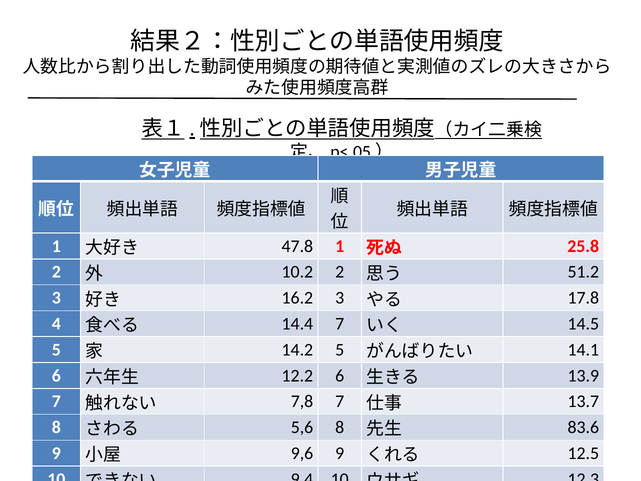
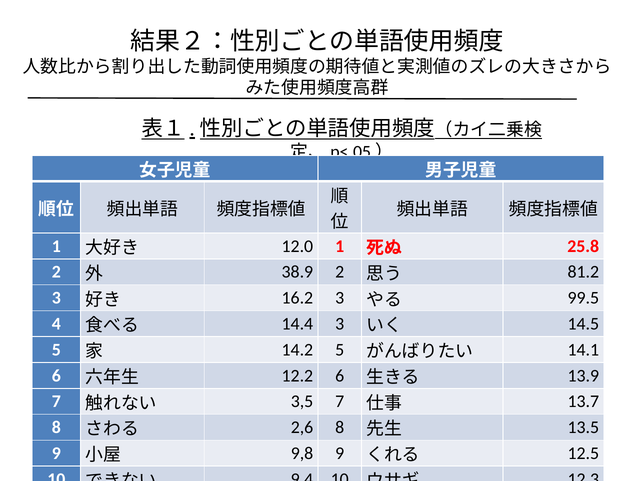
47.8: 47.8 -> 12.0 (297, 246)
10.2: 10.2 -> 38.9 (297, 272)
51.2: 51.2 -> 81.2 (583, 272)
17.8: 17.8 -> 99.5 (583, 298)
14.4 7: 7 -> 3 (340, 324)
7,8: 7,8 -> 3,5 (302, 401)
5,6: 5,6 -> 2,6 (302, 427)
83.6: 83.6 -> 13.5 (583, 427)
9,6: 9,6 -> 9,8 (302, 453)
